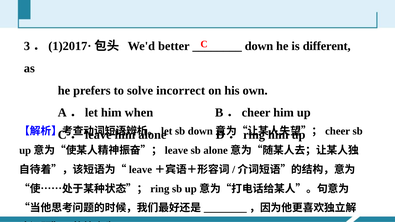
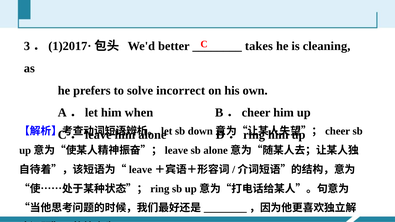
down: down -> takes (259, 46)
different: different -> cleaning (327, 46)
